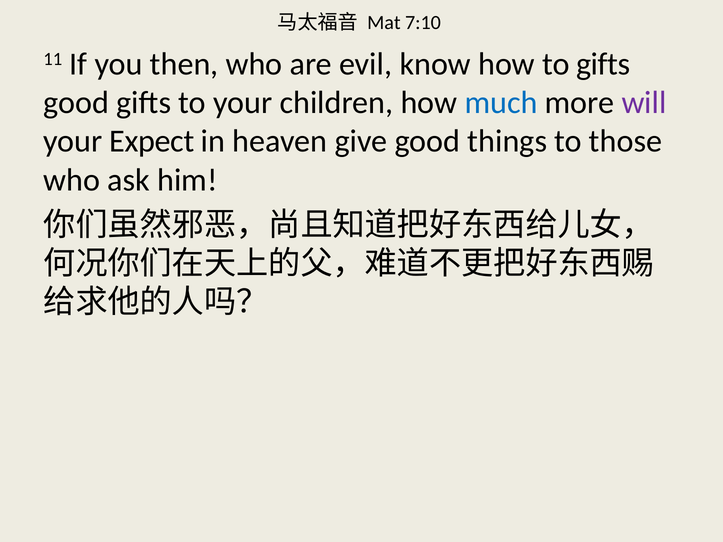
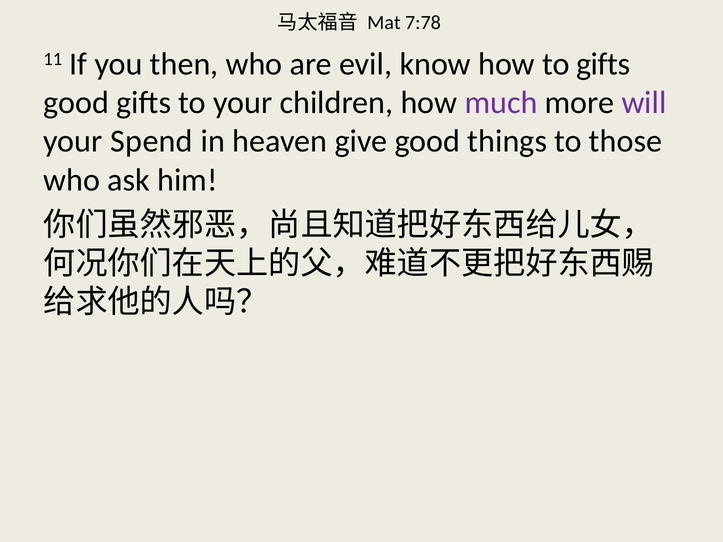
7:10: 7:10 -> 7:78 (423, 23)
much colour: blue -> purple (501, 103)
Expect: Expect -> Spend (152, 141)
